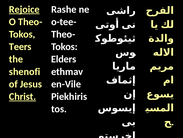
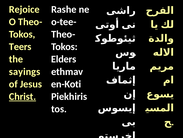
Rejoice underline: present -> none (24, 9)
shenofi: shenofi -> sayings (25, 71)
en-Vile: en-Vile -> en-Koti (66, 84)
